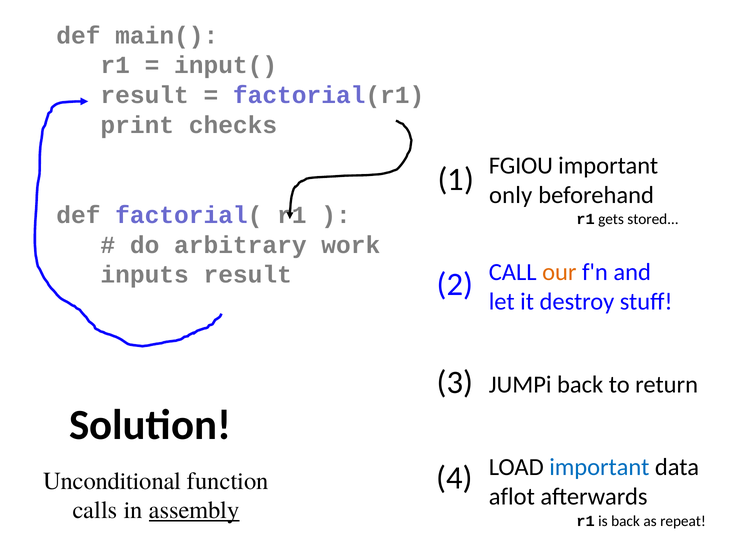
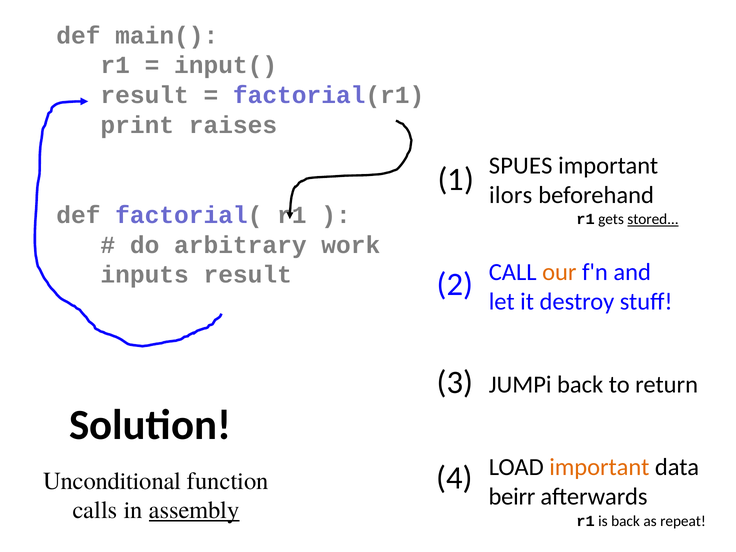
checks: checks -> raises (233, 125)
FGIOU: FGIOU -> SPUES (521, 166)
only: only -> ilors (511, 195)
stored underline: none -> present (653, 219)
important colour: blue -> orange (599, 467)
aflot: aflot -> beirr (512, 497)
